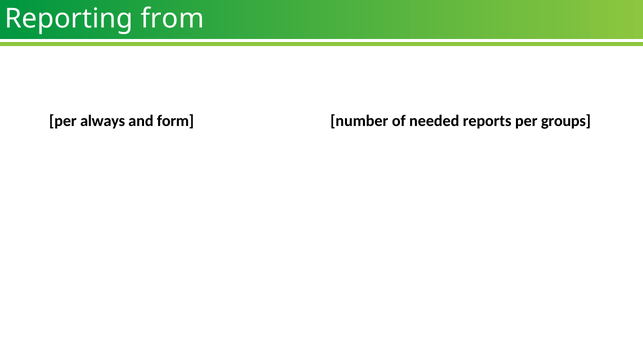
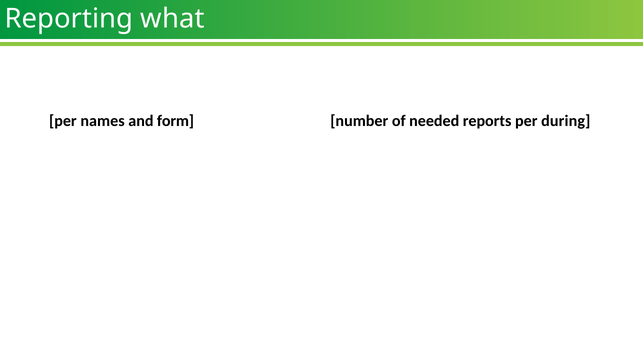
from: from -> what (172, 19)
always: always -> names (103, 121)
groups: groups -> during (566, 121)
